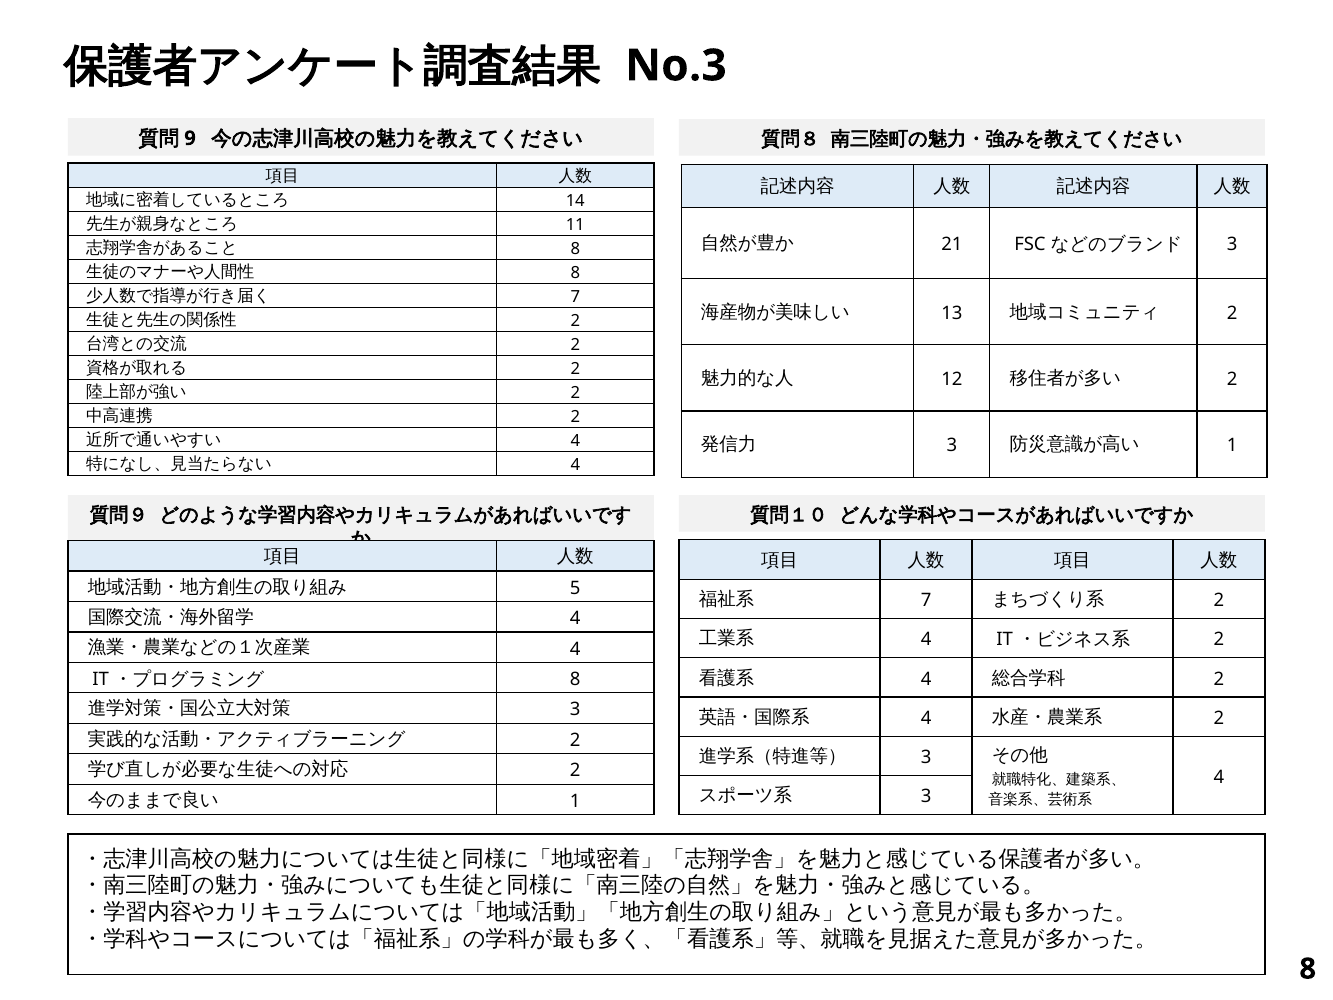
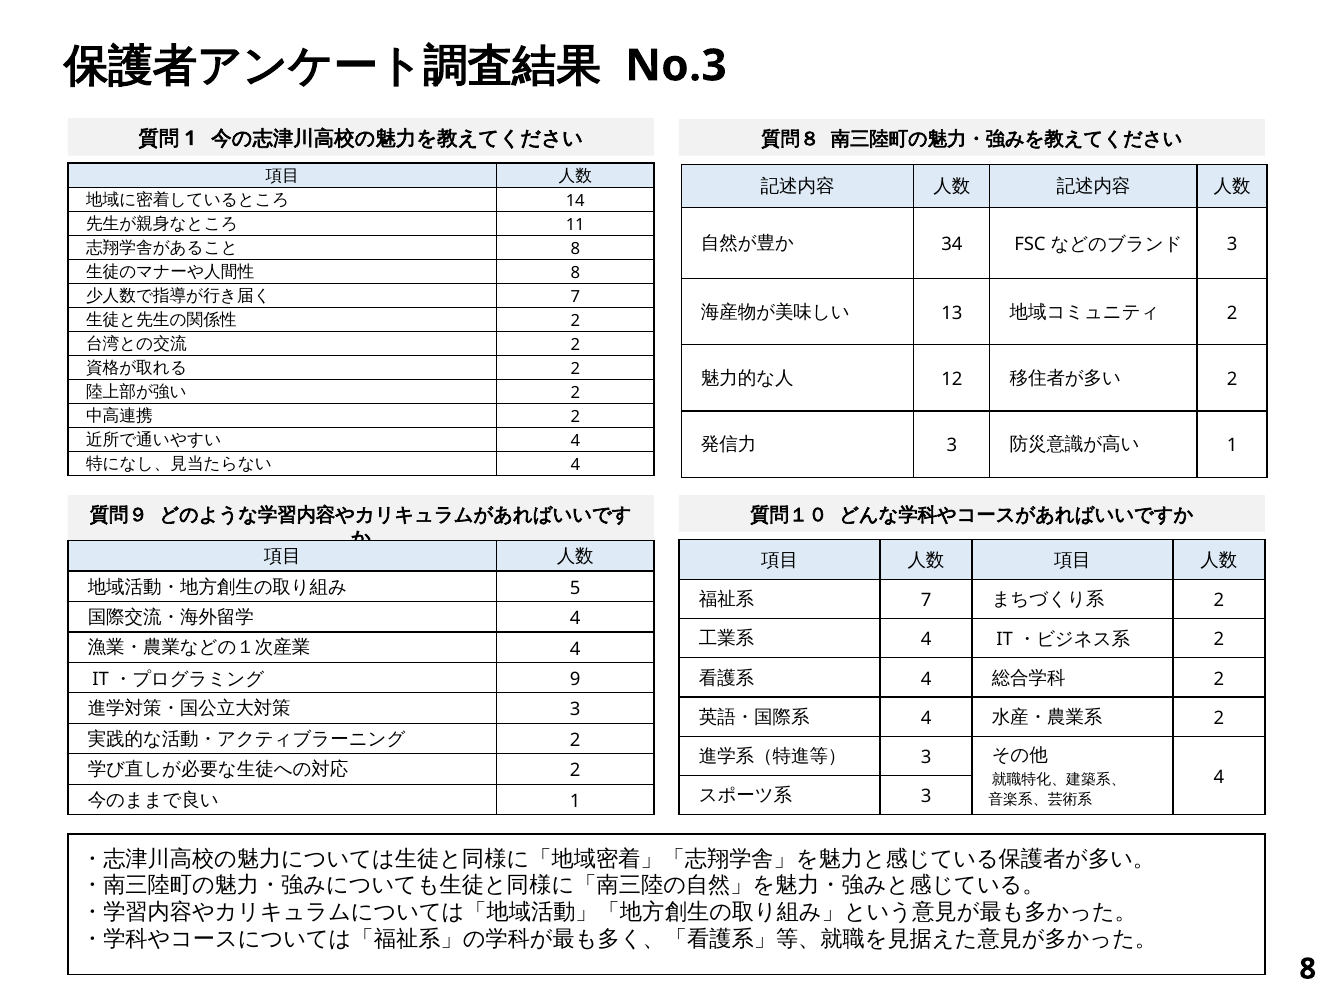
9: 9 -> 1 (190, 138)
21: 21 -> 34 (952, 245)
8: 8 -> 9 (575, 679)
